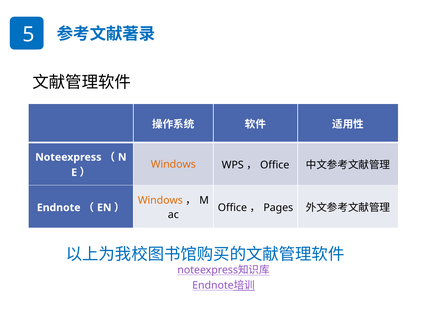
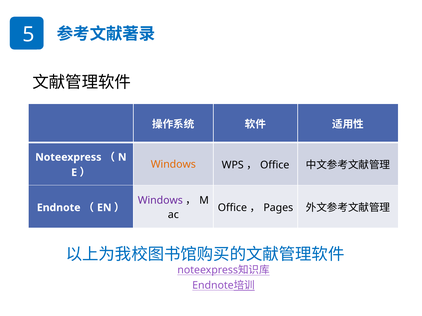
Windows colour: orange -> purple (160, 201)
